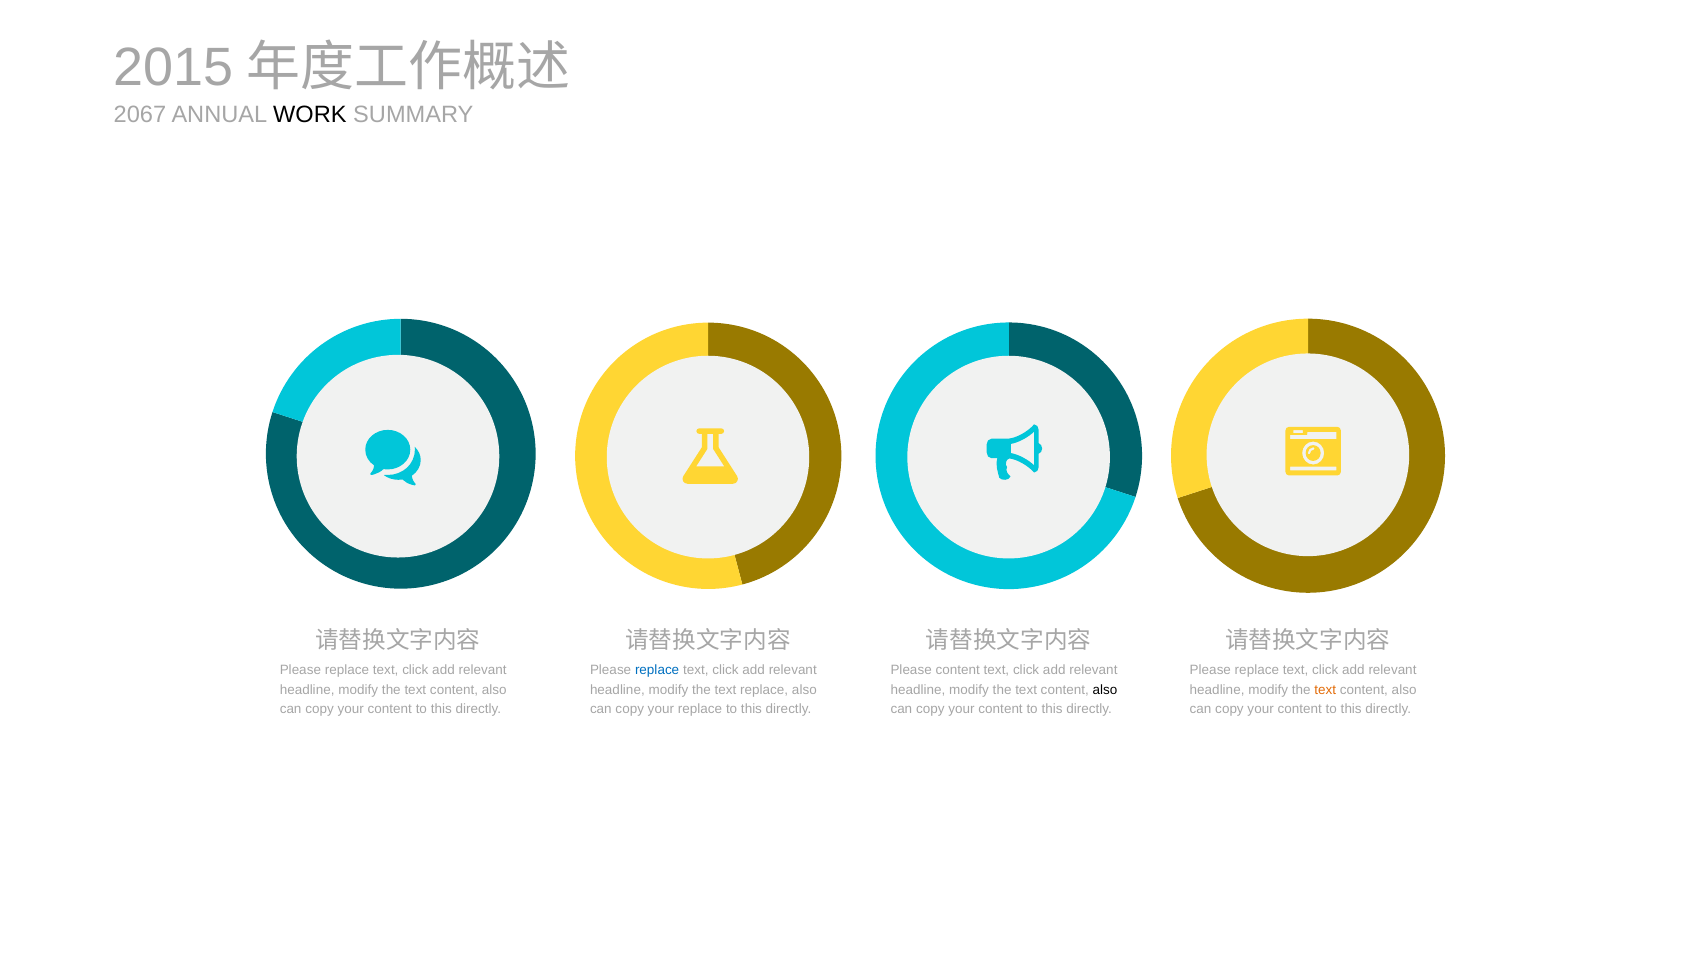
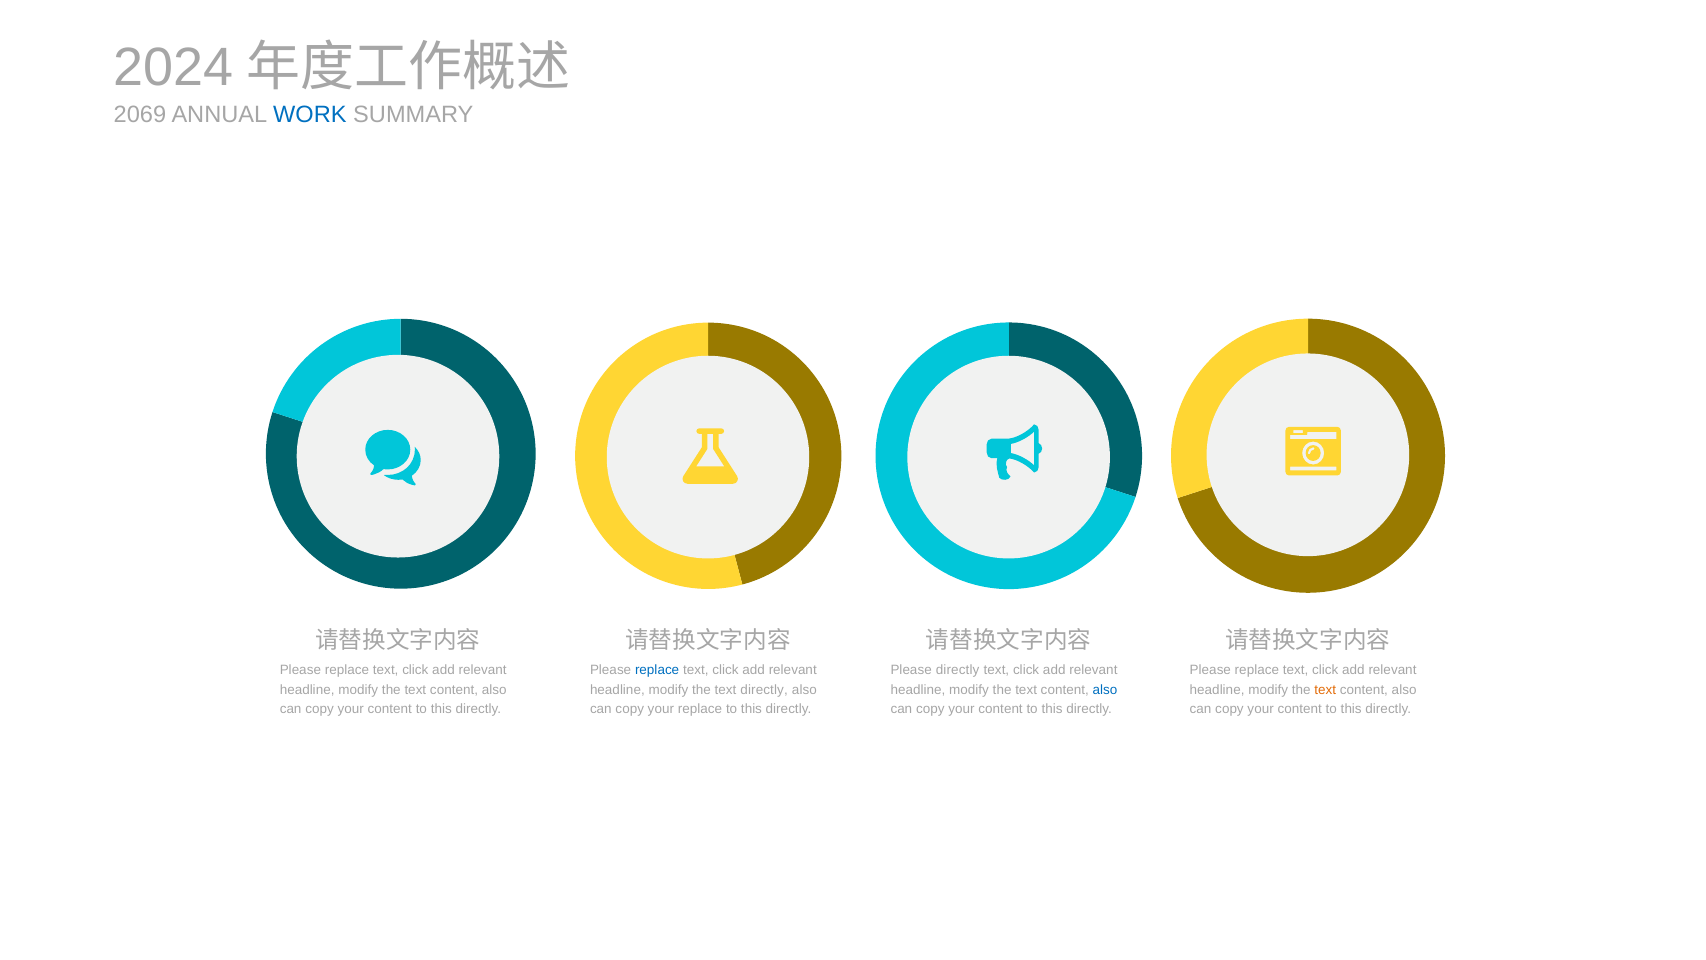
2015: 2015 -> 2024 (174, 67)
2067: 2067 -> 2069 (140, 114)
WORK colour: black -> blue (310, 114)
Please content: content -> directly (958, 670)
text replace: replace -> directly (764, 689)
also colour: black -> blue (1105, 689)
